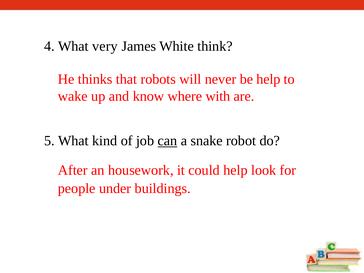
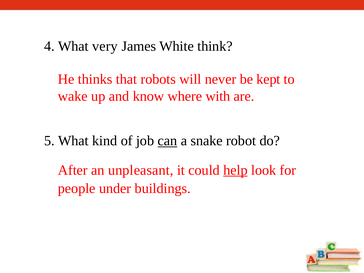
be help: help -> kept (268, 79)
housework: housework -> unpleasant (141, 170)
help underline: none -> present (235, 170)
